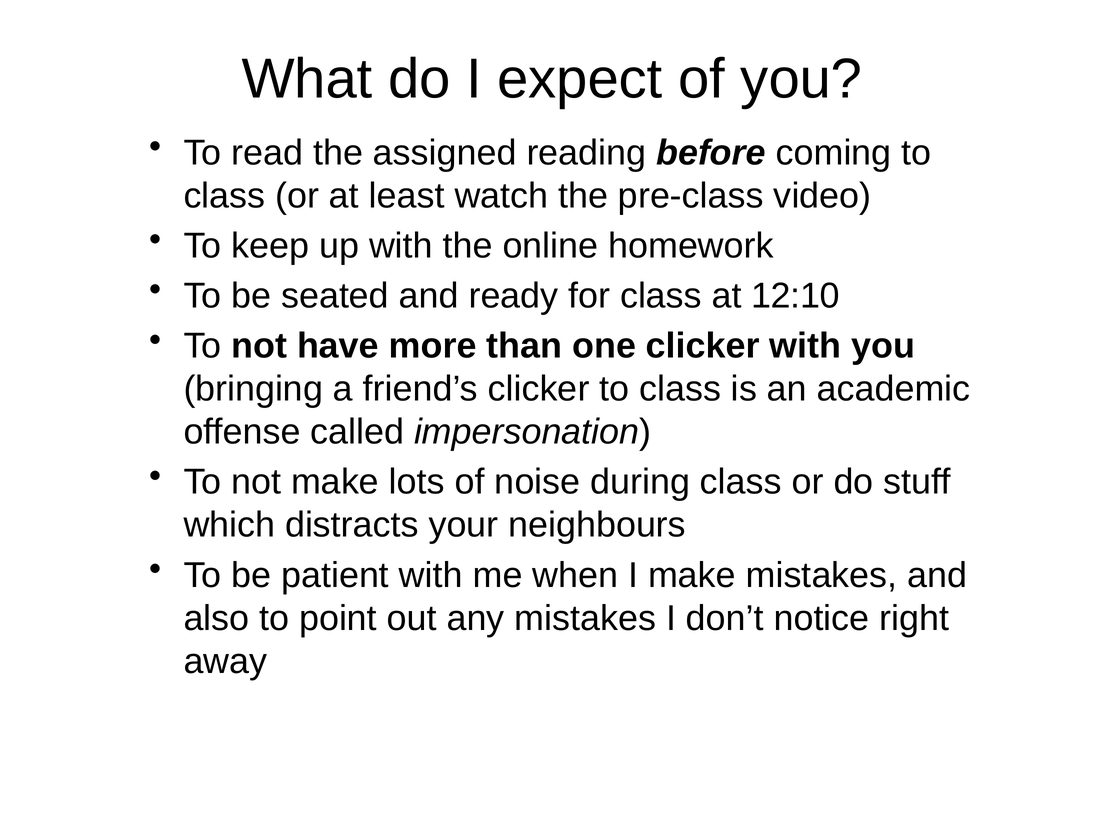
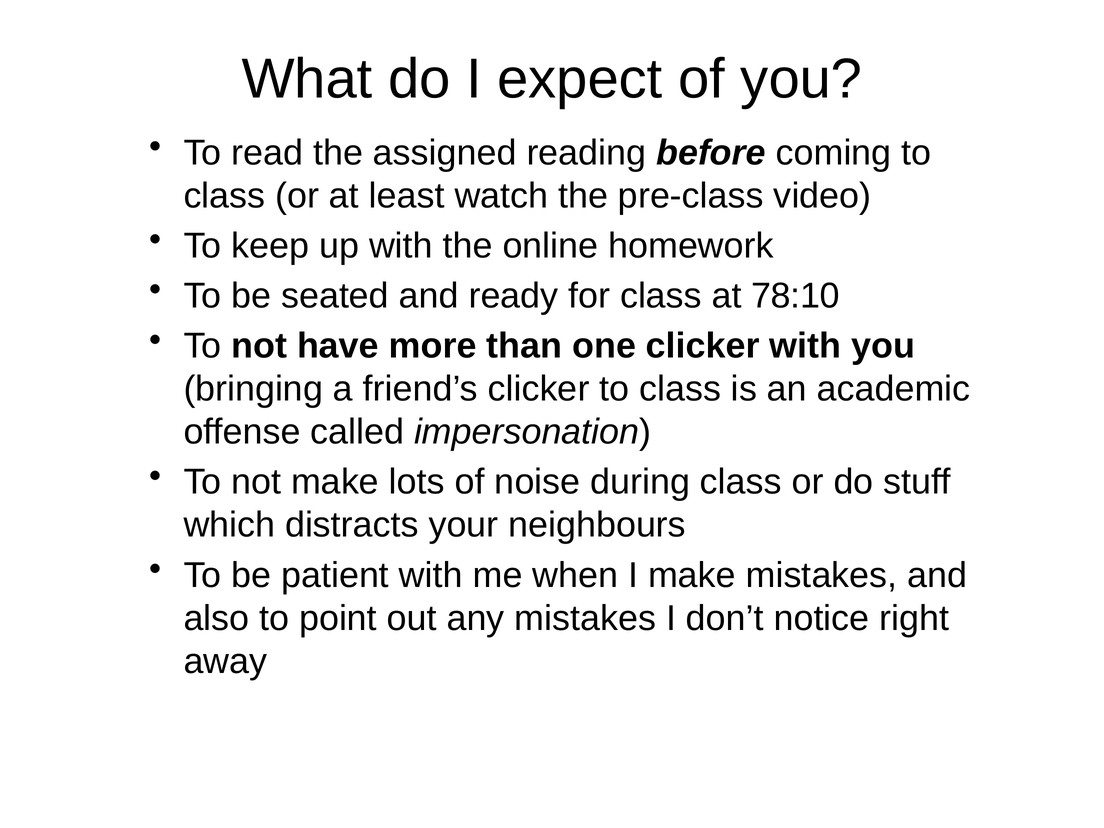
12:10: 12:10 -> 78:10 (795, 296)
